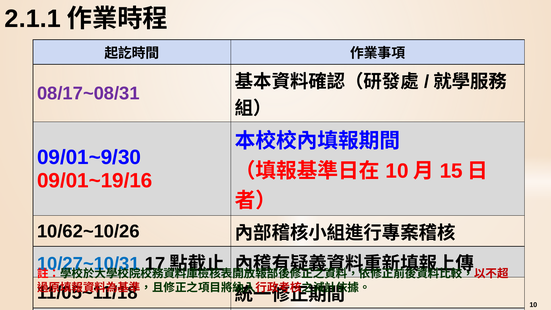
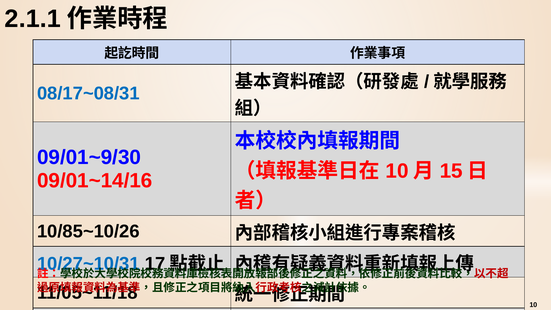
08/17~08/31 colour: purple -> blue (88, 93)
09/01~19/16: 09/01~19/16 -> 09/01~14/16 (95, 181)
10/62~10/26: 10/62~10/26 -> 10/85~10/26 (88, 231)
